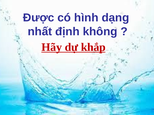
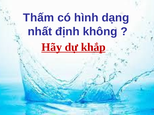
Được: Được -> Thấm (39, 18)
